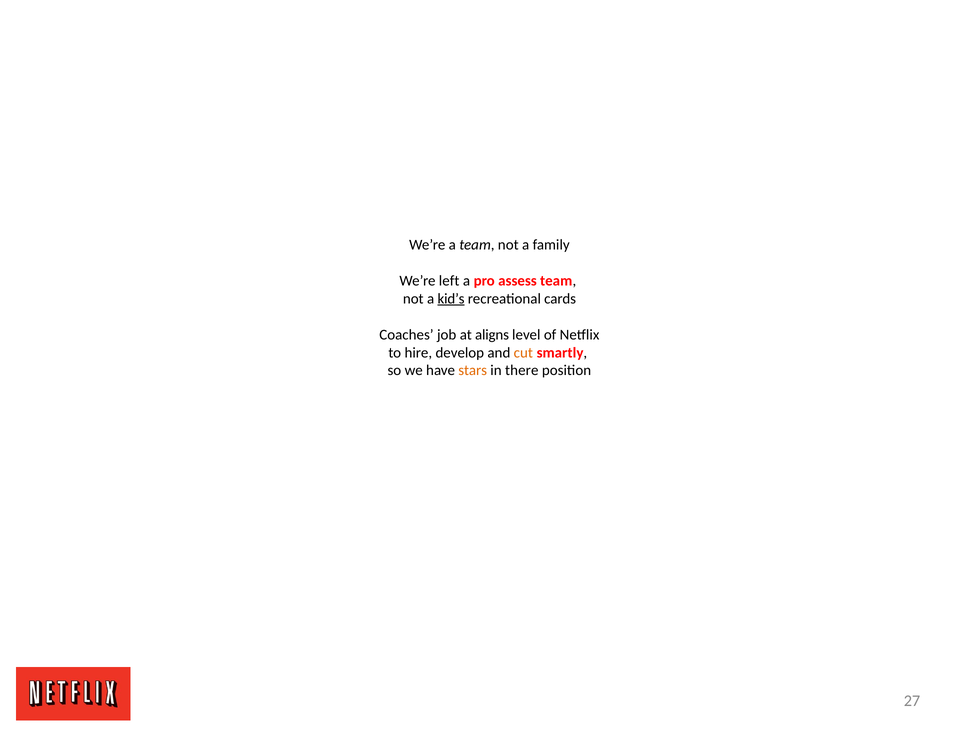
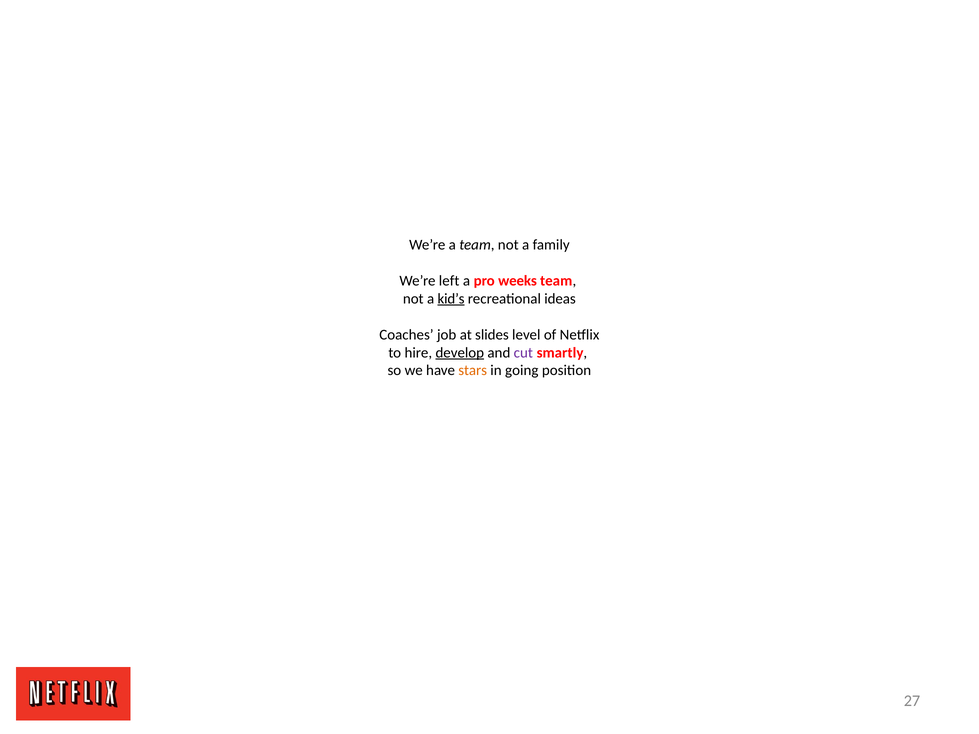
assess: assess -> weeks (518, 281)
cards: cards -> ideas (560, 299)
aligns: aligns -> slides (492, 335)
develop underline: none -> present (460, 353)
cut colour: orange -> purple (523, 353)
there: there -> going (522, 371)
